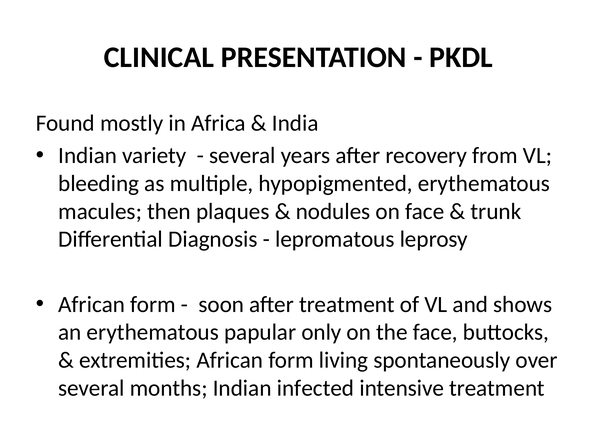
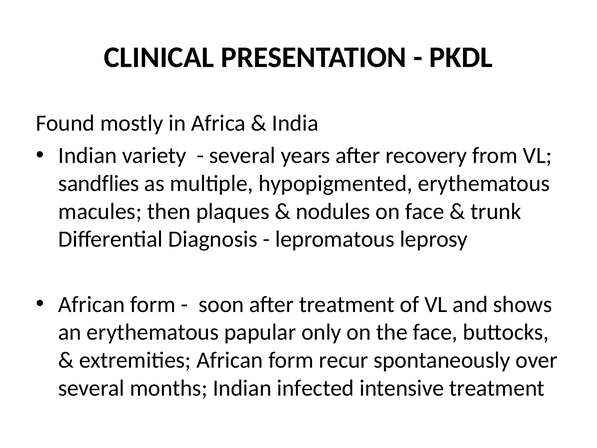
bleeding: bleeding -> sandflies (99, 183)
living: living -> recur (344, 360)
